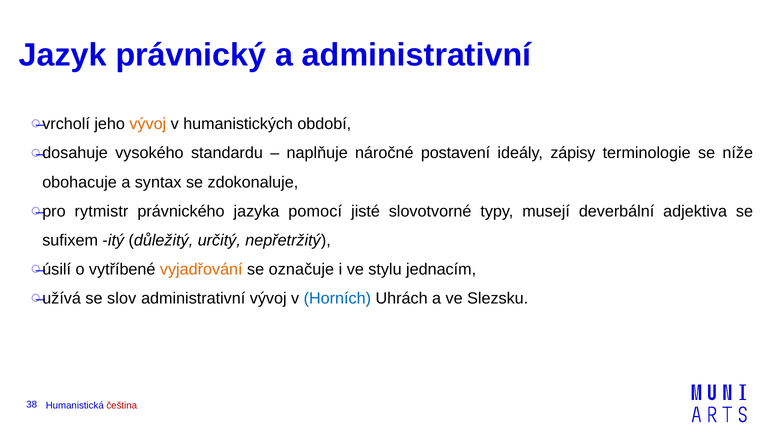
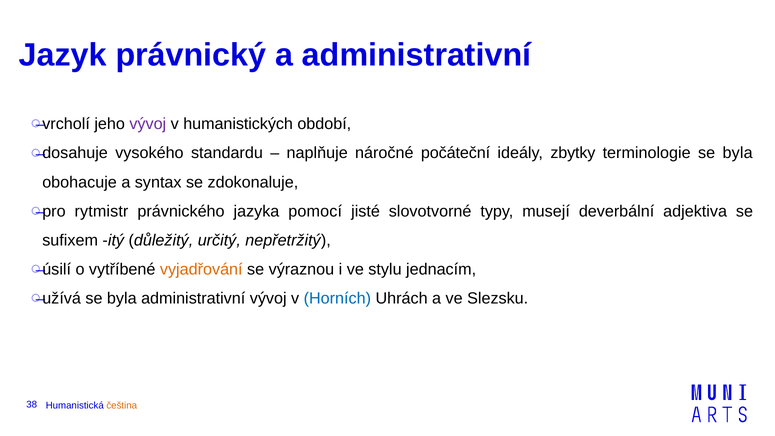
vývoj colour: orange -> purple (148, 124)
postavení: postavení -> počáteční (456, 153)
zápisy: zápisy -> zbytky (573, 153)
terminologie se níže: níže -> byla (738, 153)
označuje: označuje -> výraznou (301, 269)
slov: slov -> byla (122, 298)
čeština colour: red -> orange (122, 405)
